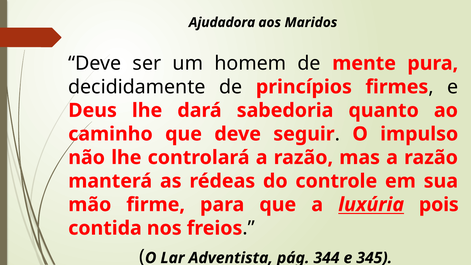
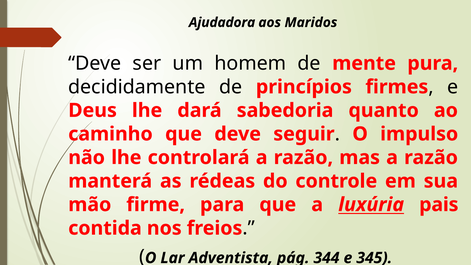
pois: pois -> pais (439, 205)
